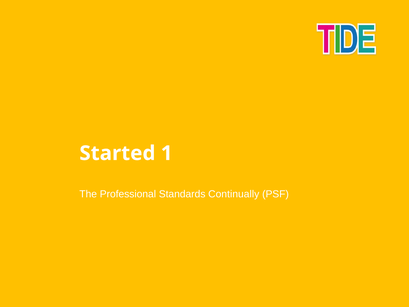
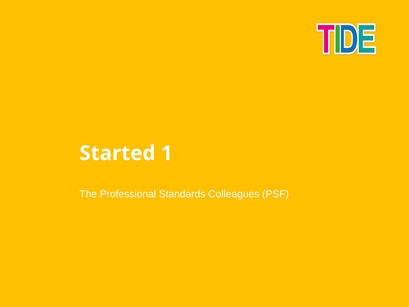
Continually: Continually -> Colleagues (234, 194)
